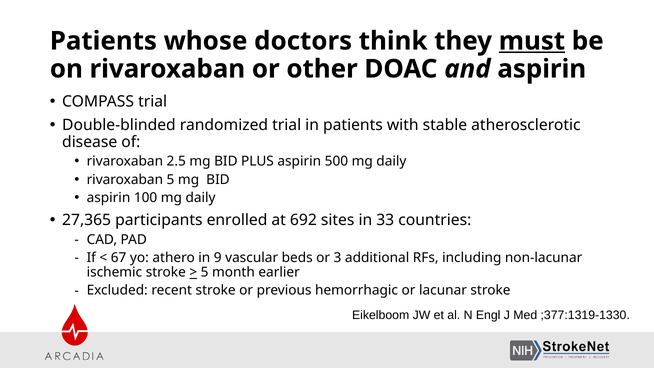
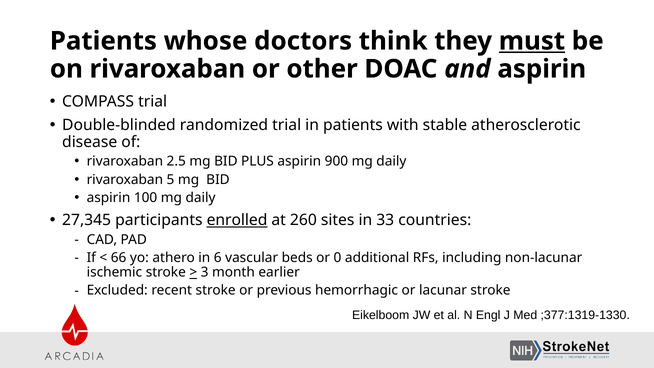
500: 500 -> 900 (336, 161)
27,365: 27,365 -> 27,345 (87, 220)
enrolled underline: none -> present (237, 220)
692: 692 -> 260 (303, 220)
67: 67 -> 66 (119, 258)
9: 9 -> 6 (218, 258)
3: 3 -> 0 (338, 258)
5: 5 -> 3 (205, 272)
